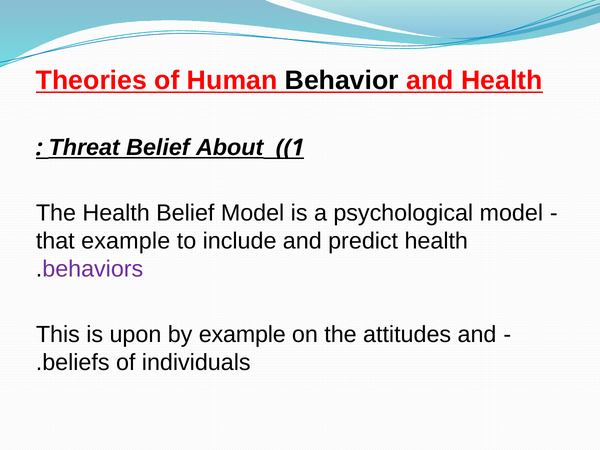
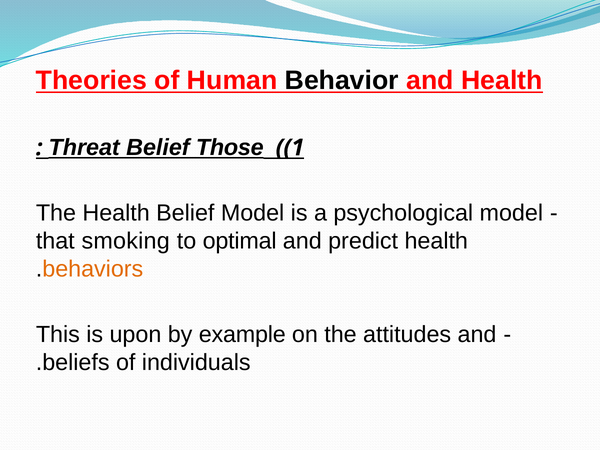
About: About -> Those (230, 148)
that example: example -> smoking (126, 241)
include: include -> optimal (240, 241)
behaviors colour: purple -> orange (93, 269)
